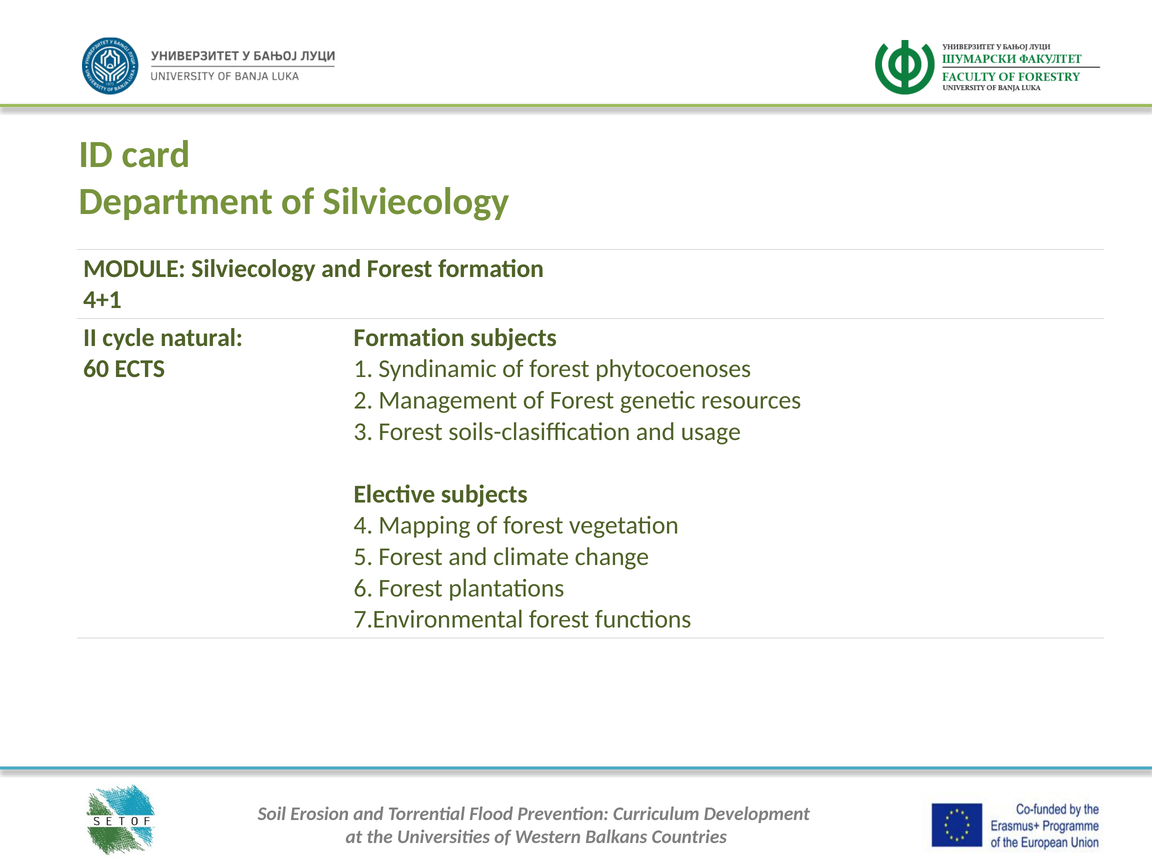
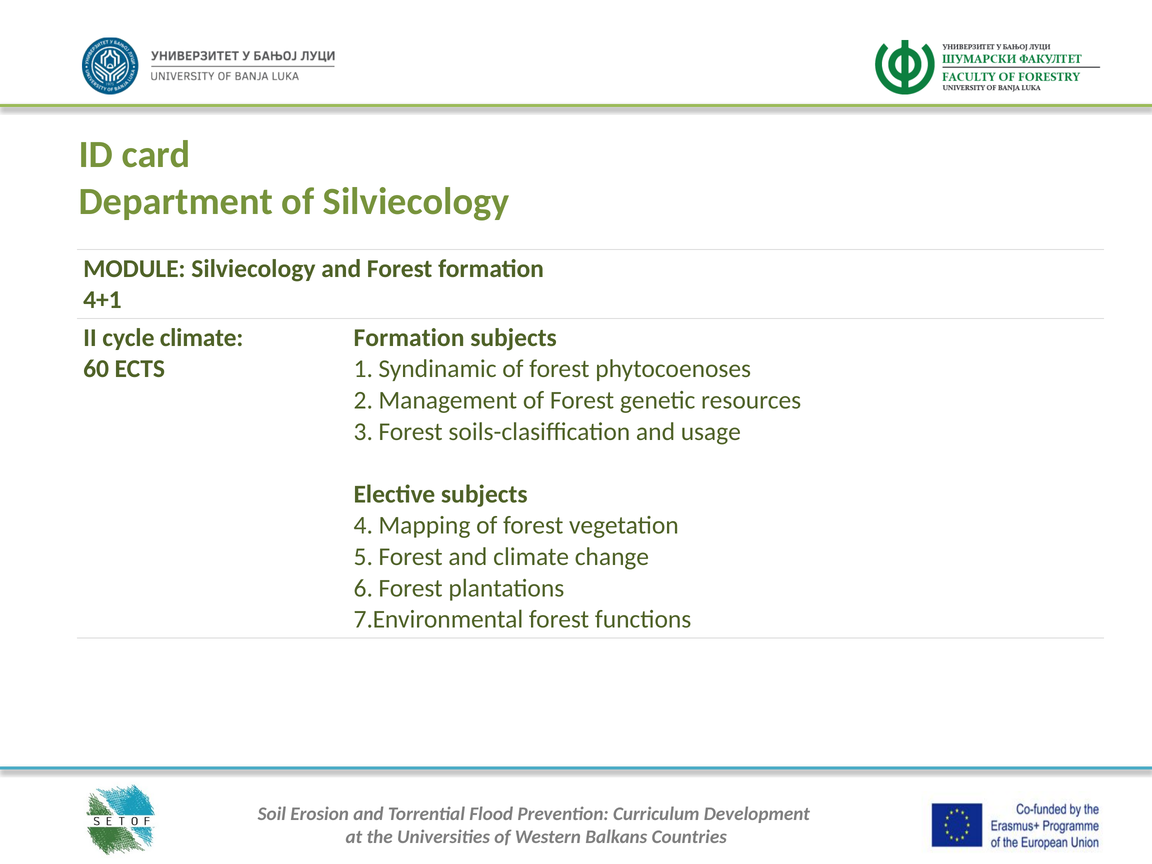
cycle natural: natural -> climate (202, 338)
